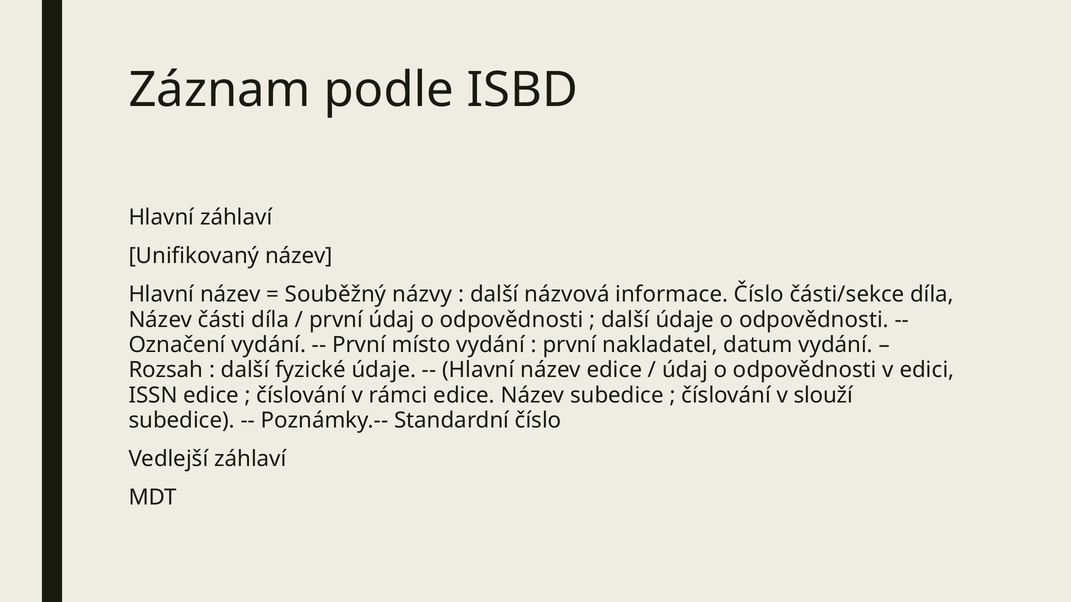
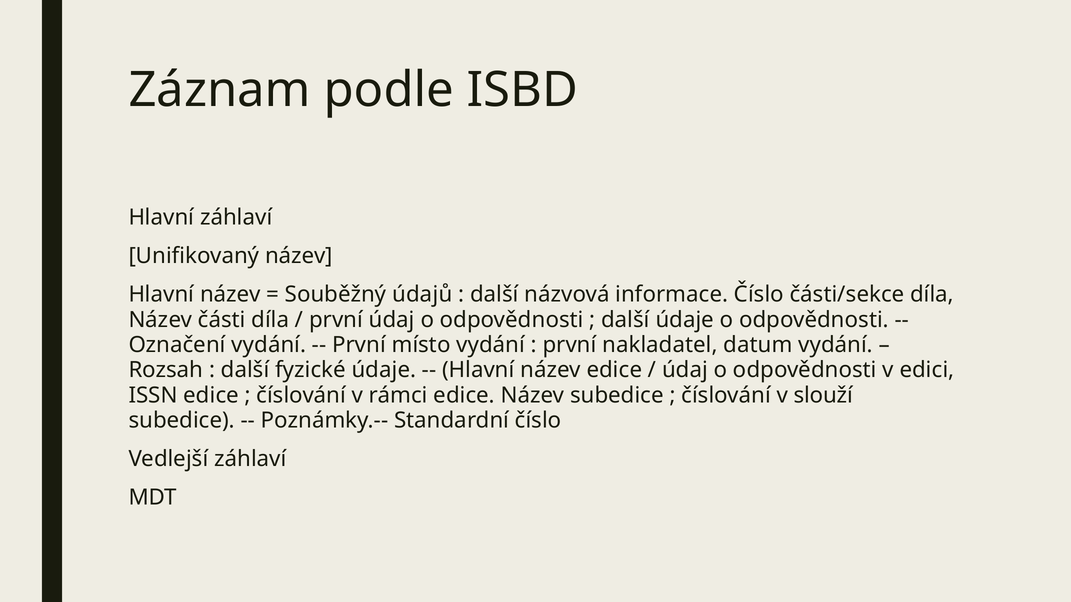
názvy: názvy -> údajů (422, 295)
